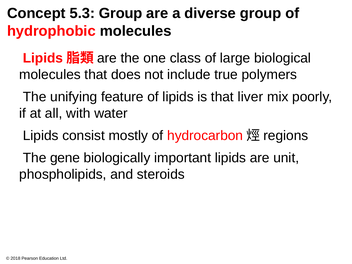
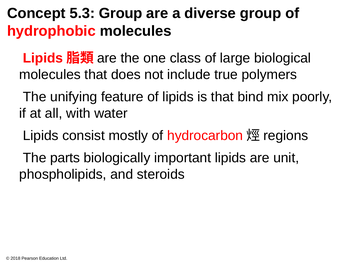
liver: liver -> bind (250, 97)
gene: gene -> parts (65, 158)
